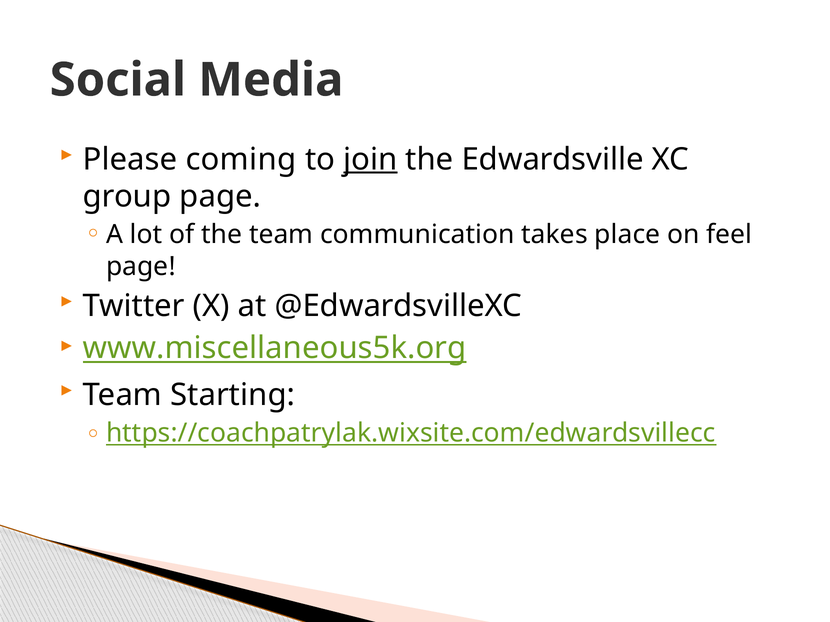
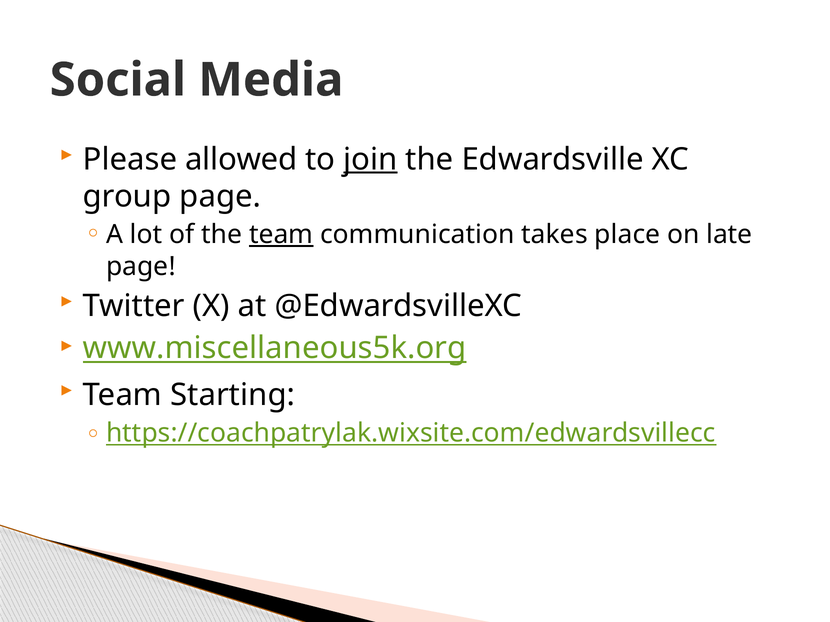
coming: coming -> allowed (241, 159)
team underline: none -> present (281, 235)
feel: feel -> late (729, 235)
